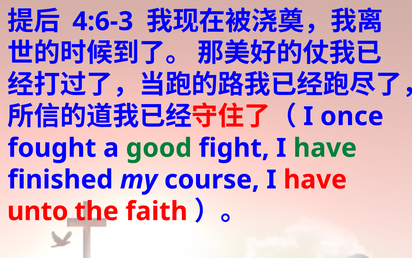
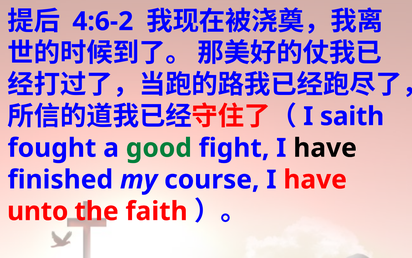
4:6-3: 4:6-3 -> 4:6-2 (103, 21)
once: once -> saith (352, 116)
have colour: green -> black (325, 148)
